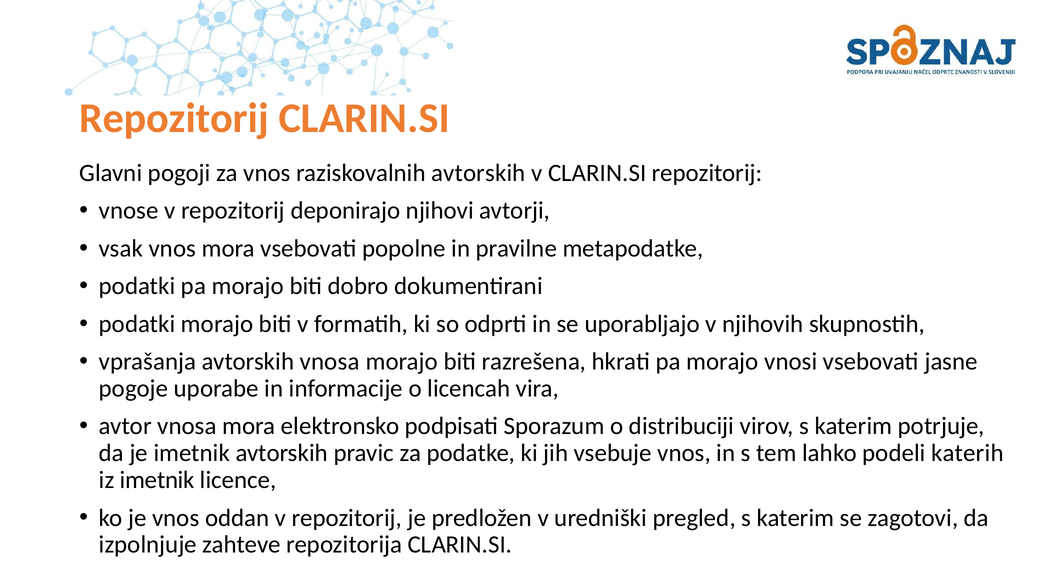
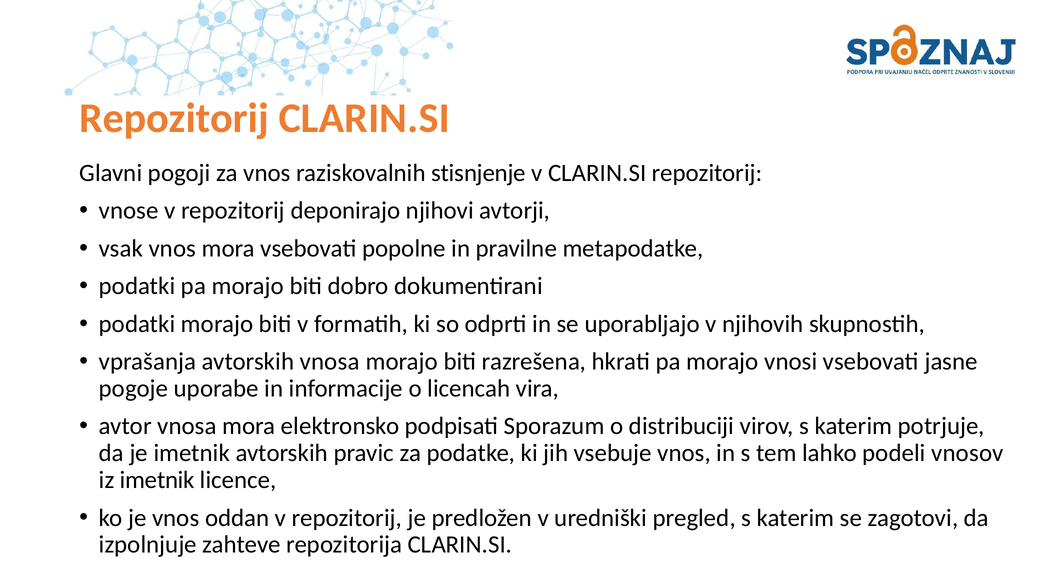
raziskovalnih avtorskih: avtorskih -> stisnjenje (479, 173)
katerih: katerih -> vnosov (967, 454)
